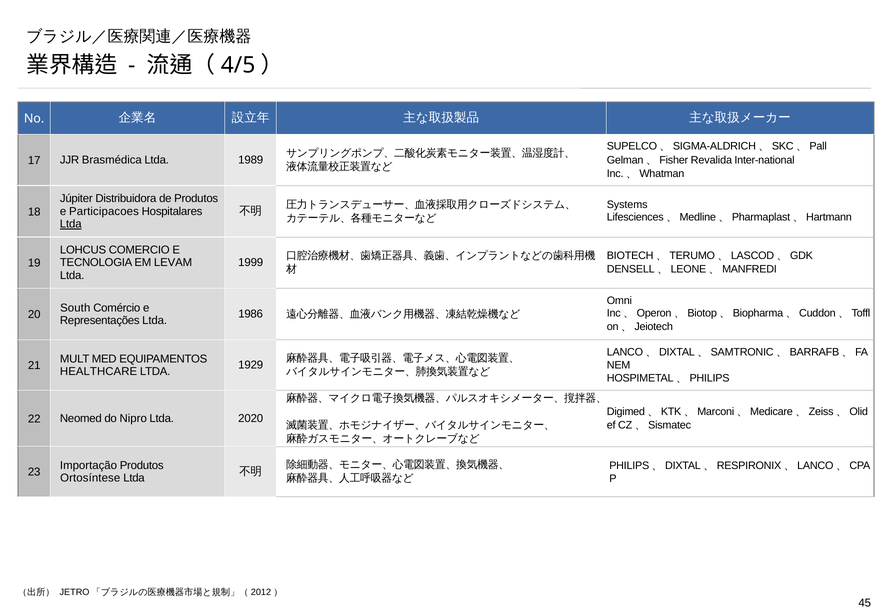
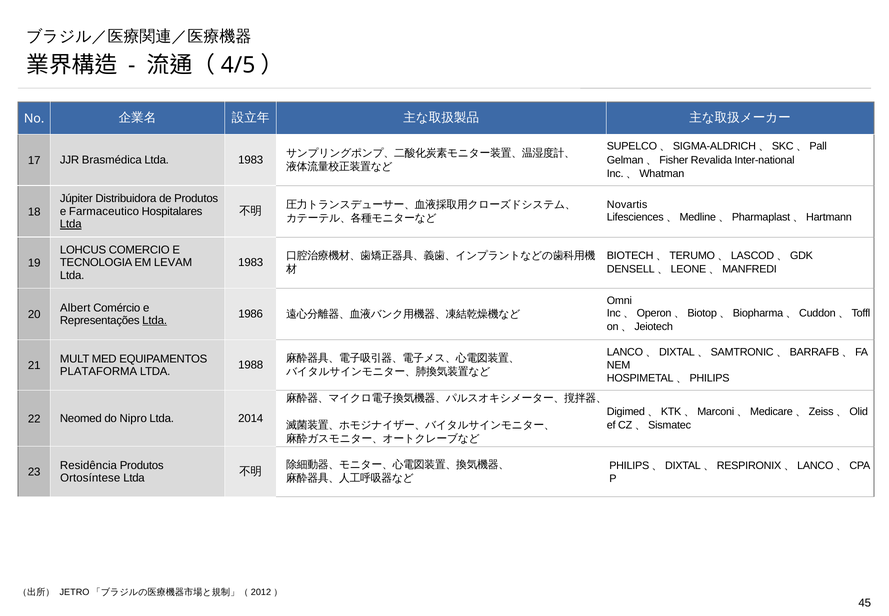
1989: 1989 -> 1983 (251, 160)
Systems: Systems -> Novartis (627, 204)
Participacoes: Participacoes -> Farmaceutico (104, 211)
1999: 1999 -> 1983 (251, 262)
South: South -> Albert (75, 307)
Ltda underline: none -> present (155, 320)
1929: 1929 -> 1988 (251, 365)
HEALTHCARE: HEALTHCARE -> PLATAFORMA (99, 371)
2020: 2020 -> 2014 (251, 418)
Importação: Importação -> Residência (88, 465)
